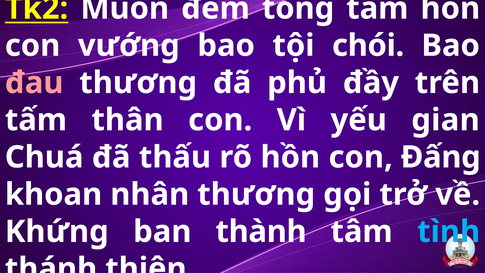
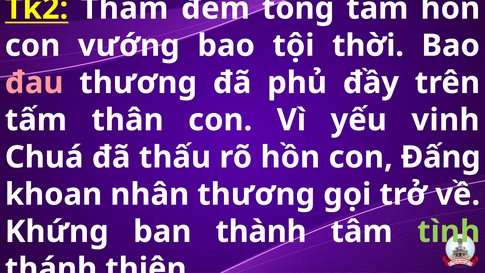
Muôn: Muôn -> Thầm (125, 8)
chói: chói -> thời (368, 46)
gian: gian -> vinh (446, 120)
tình colour: light blue -> light green (449, 232)
